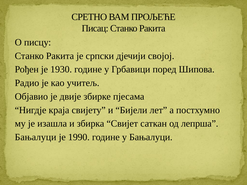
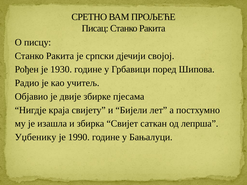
Бањалуци: Бањалуци -> Уџбенику (36, 137)
